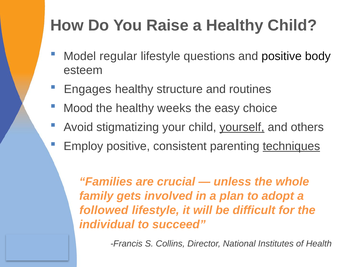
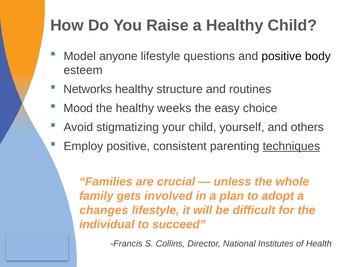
regular: regular -> anyone (118, 56)
Engages: Engages -> Networks (88, 89)
yourself underline: present -> none (242, 127)
followed: followed -> changes (104, 210)
